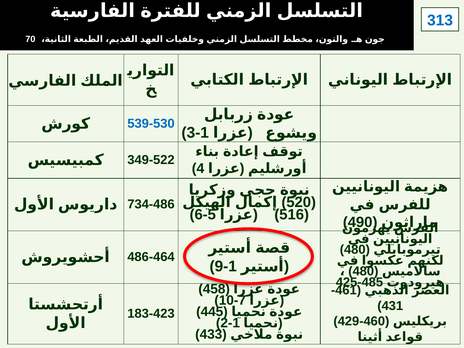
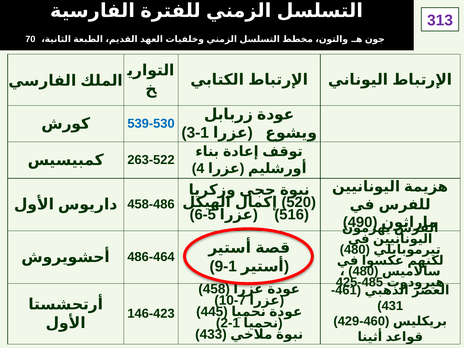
313 colour: blue -> purple (440, 20)
349-522: 349-522 -> 263-522 (151, 160)
734-486: 734-486 -> 458-486 (151, 204)
183-423: 183-423 -> 146-423 (151, 314)
